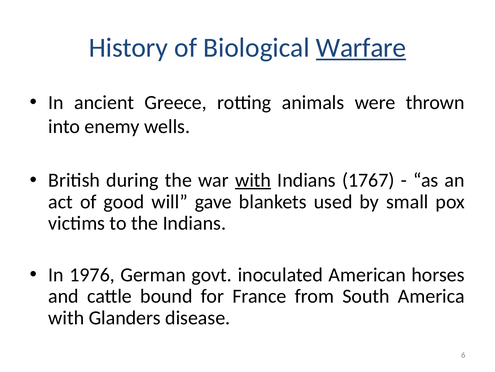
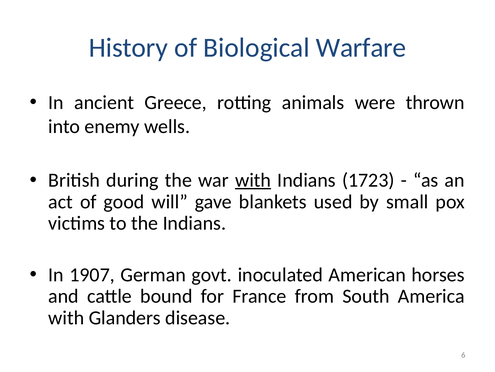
Warfare underline: present -> none (361, 48)
1767: 1767 -> 1723 (368, 180)
1976: 1976 -> 1907 (92, 274)
